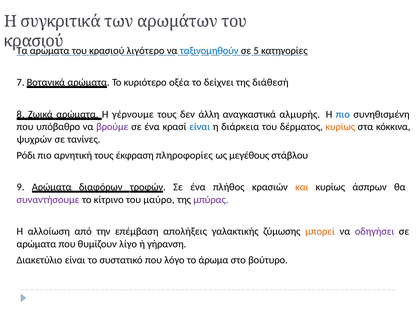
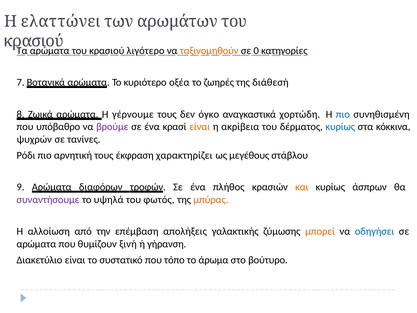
συγκριτικά: συγκριτικά -> ελαττώνει (61, 21)
ταξινομηθούν colour: blue -> orange (209, 51)
5: 5 -> 0 (256, 51)
δείχνει: δείχνει -> ζωηρές (219, 82)
άλλη: άλλη -> όγκο (209, 114)
αλμυρής: αλμυρής -> χορτώδη (300, 114)
είναι colour: blue -> orange (200, 127)
διάρκεια: διάρκεια -> ακρίβεια (240, 127)
κυρίως colour: orange -> blue (340, 127)
πληροφορίες: πληροφορίες -> χαρακτηρίζει (184, 155)
κίτρινο: κίτρινο -> υψηλά (109, 200)
μαύρο: μαύρο -> φωτός (159, 200)
μπύρας colour: purple -> orange (211, 200)
οδηγήσει colour: purple -> blue (375, 231)
λίγο: λίγο -> ξινή (128, 244)
λόγο: λόγο -> τόπο (174, 260)
